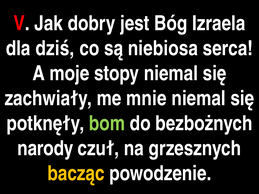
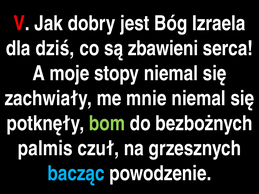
niebiosa: niebiosa -> zbawieni (163, 49)
narody: narody -> palmis (45, 149)
bacząc colour: yellow -> light blue (76, 174)
